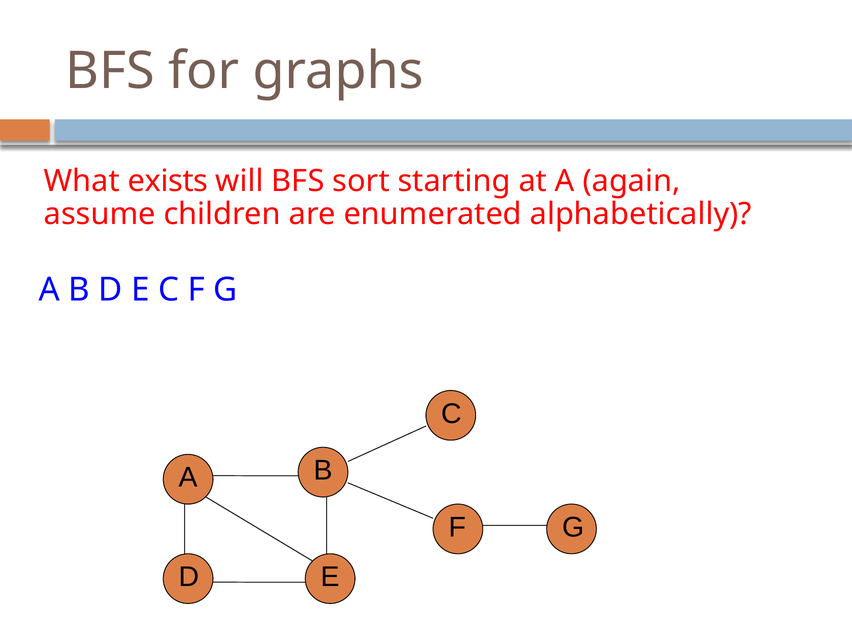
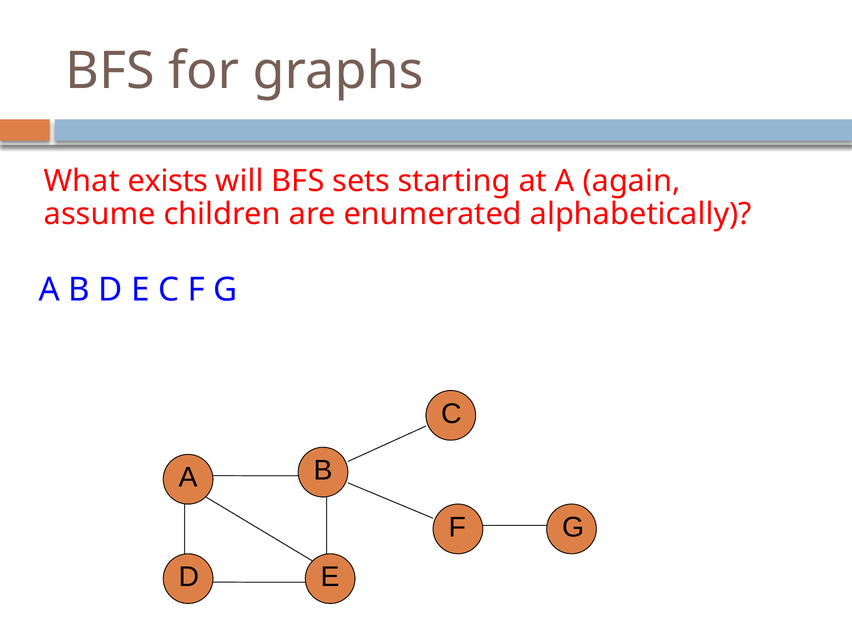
sort: sort -> sets (361, 181)
